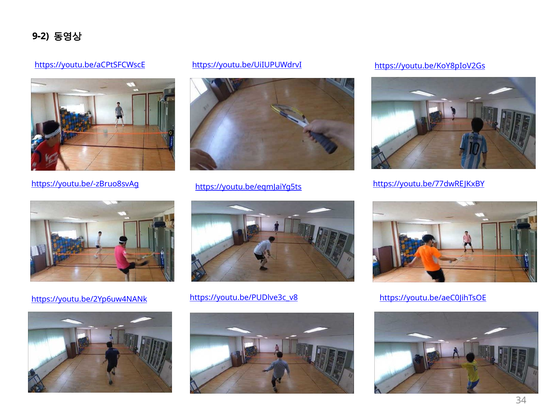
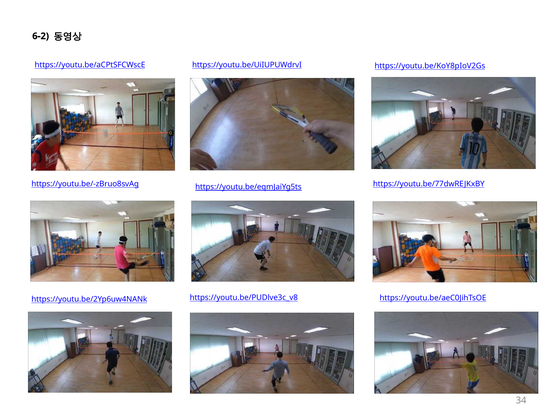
9-2: 9-2 -> 6-2 (41, 36)
